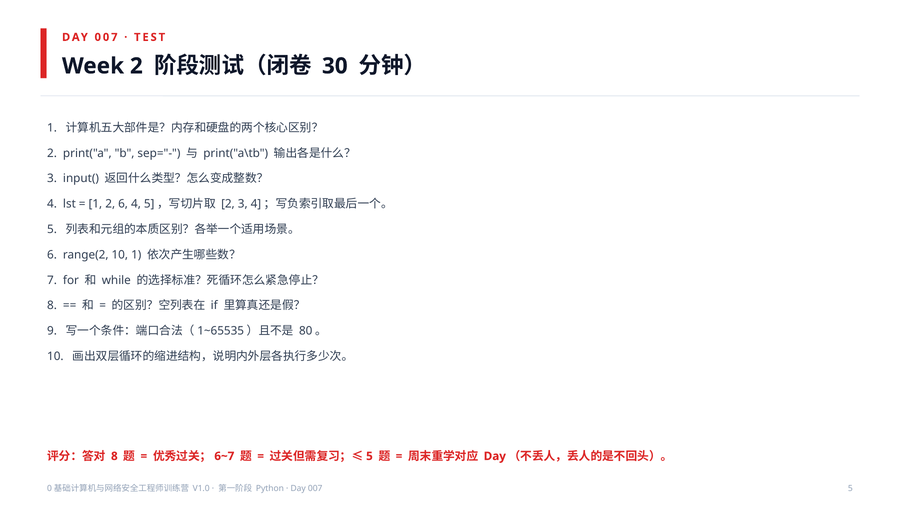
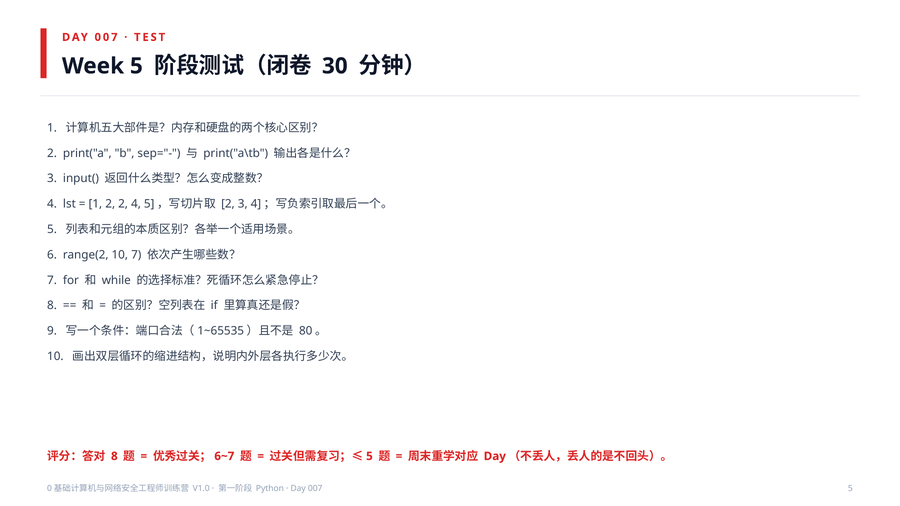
Week 2: 2 -> 5 (136, 66)
2 6: 6 -> 2 (123, 204)
10 1: 1 -> 7 (136, 255)
